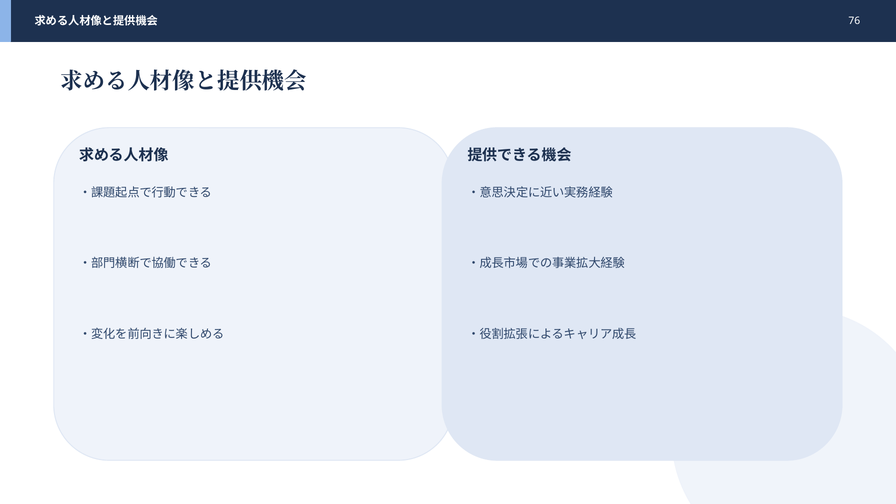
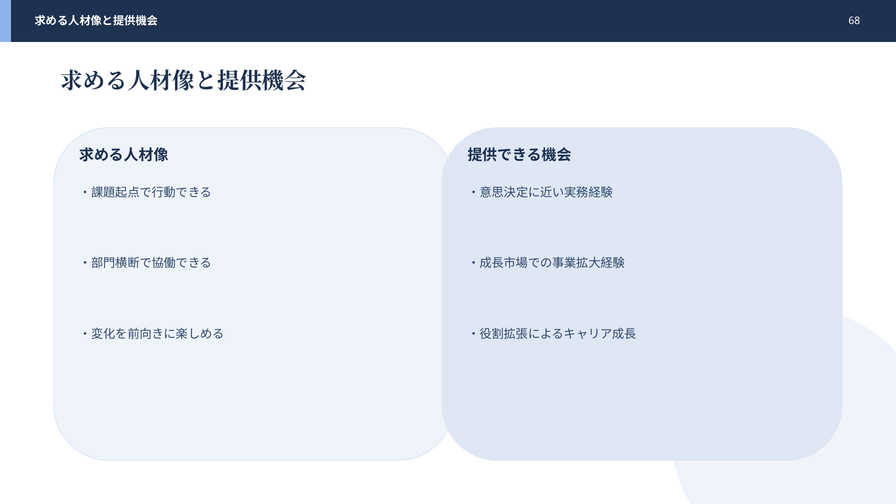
76: 76 -> 68 (854, 21)
